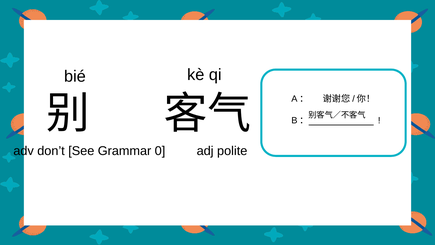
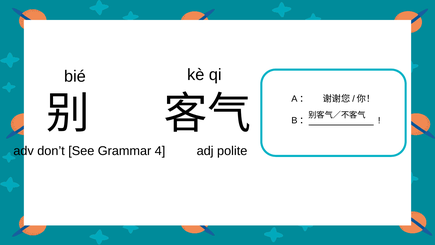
0: 0 -> 4 (160, 151)
